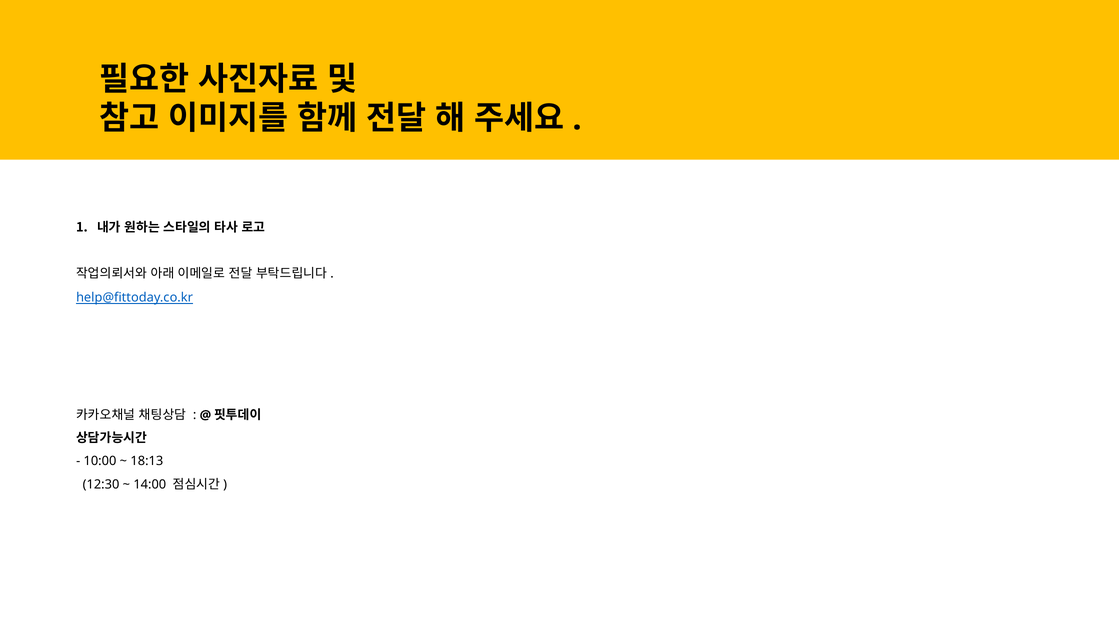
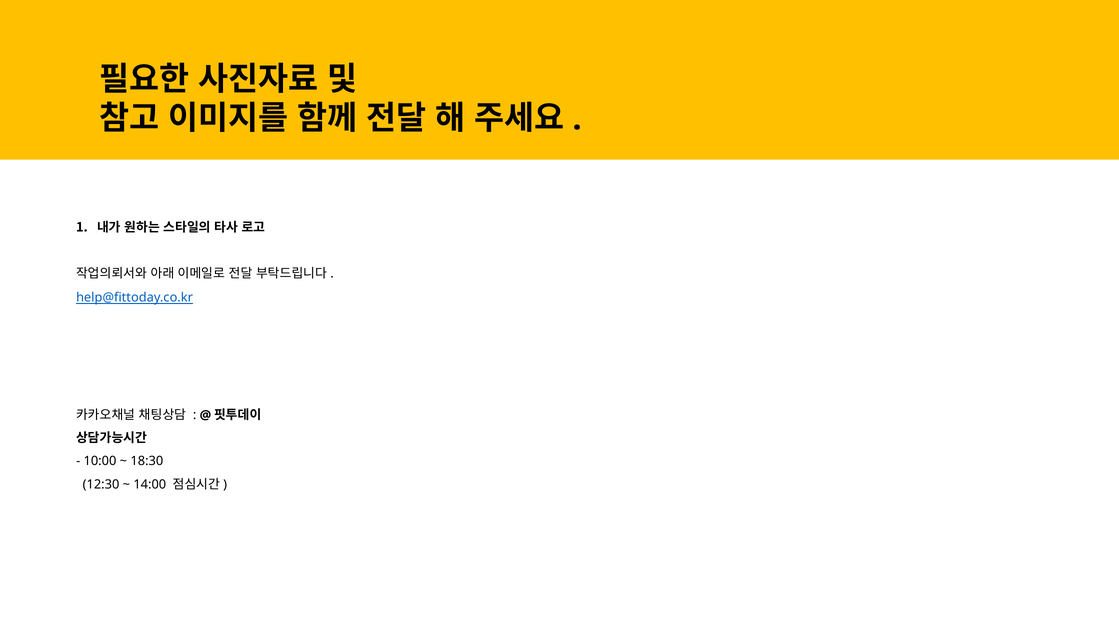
18:13: 18:13 -> 18:30 (147, 462)
